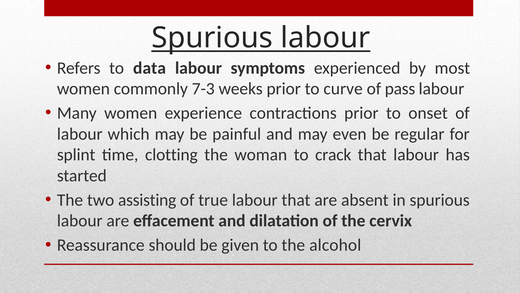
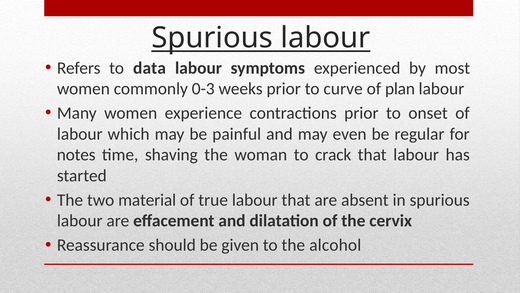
7-3: 7-3 -> 0-3 (203, 89)
pass: pass -> plan (400, 89)
splint: splint -> notes (76, 155)
clotting: clotting -> shaving (171, 155)
assisting: assisting -> material (147, 200)
